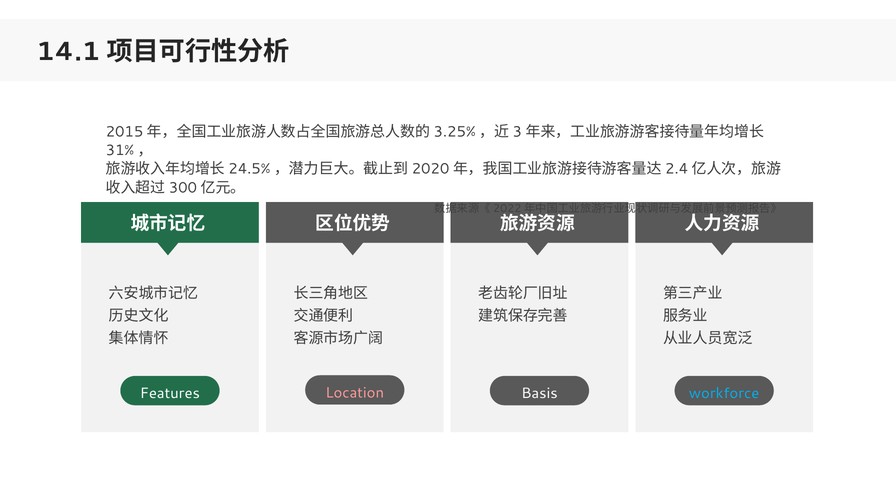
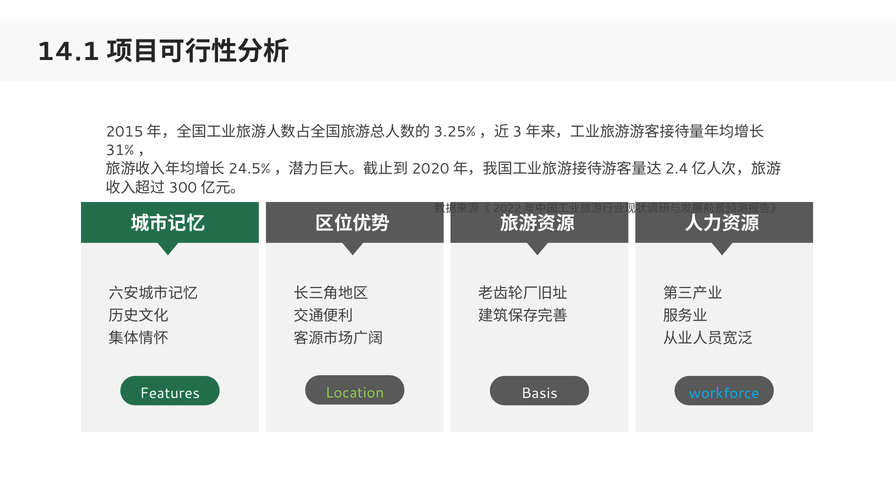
Location colour: pink -> light green (355, 393)
